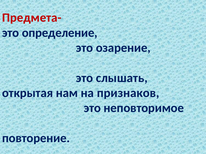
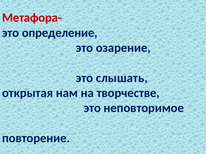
Предмета-: Предмета- -> Метафора- (32, 18)
признаков: признаков -> творчестве (128, 93)
